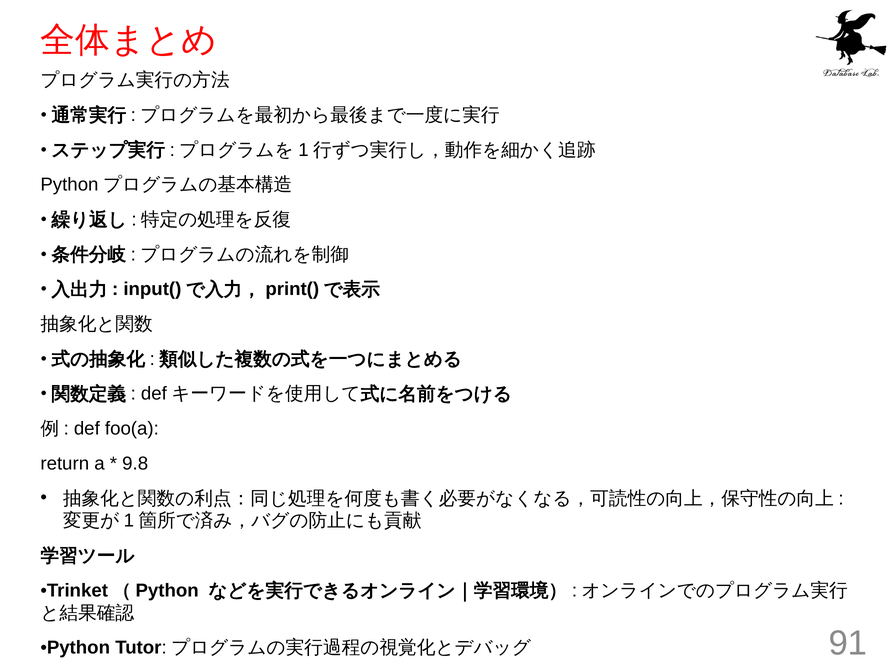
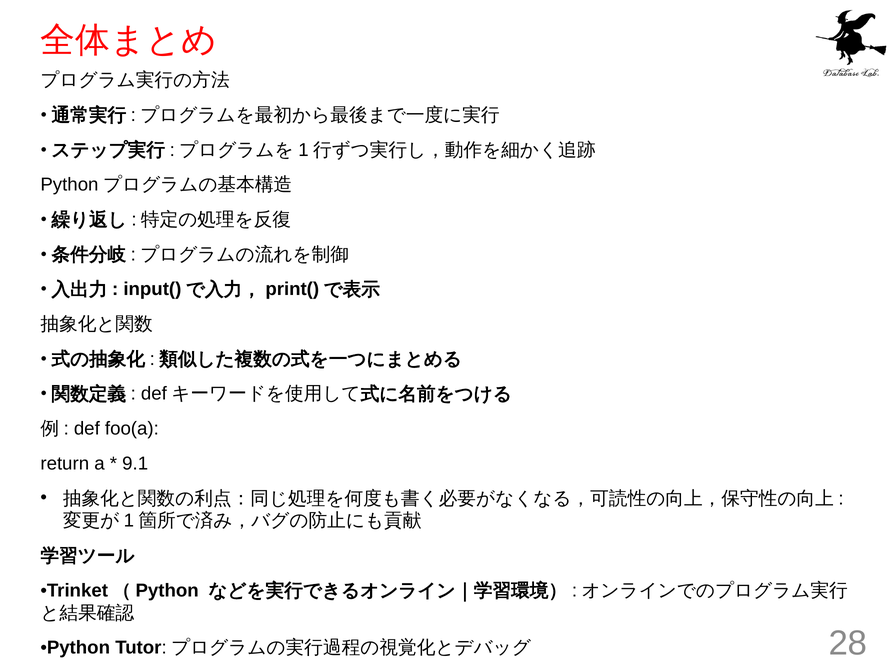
9.8: 9.8 -> 9.1 (135, 464)
91: 91 -> 28 (848, 643)
